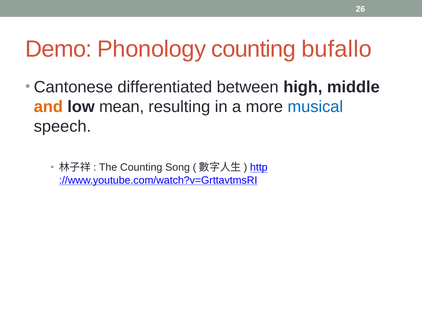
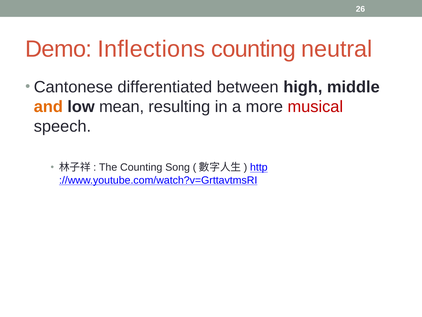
Phonology: Phonology -> Inflections (151, 49)
bufallo: bufallo -> neutral (337, 49)
musical colour: blue -> red (315, 107)
